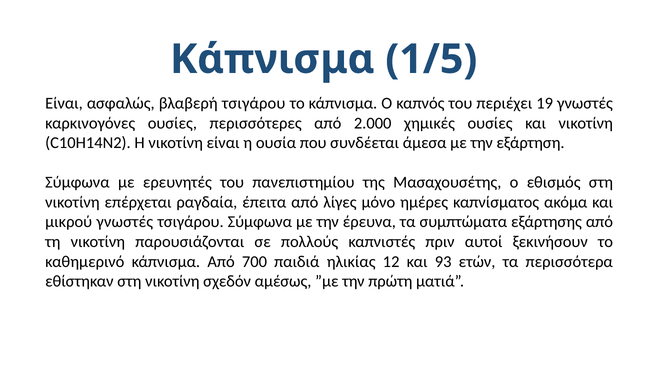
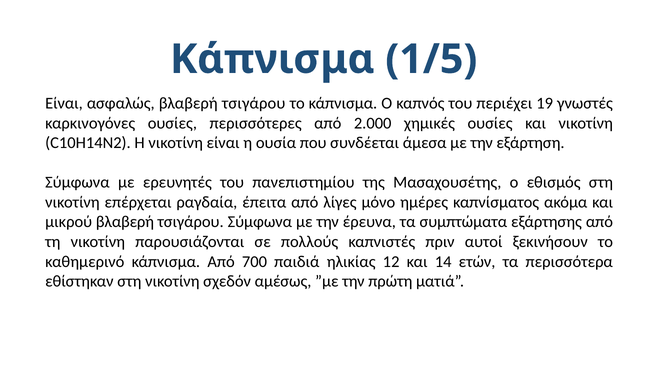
μικρού γνωστές: γνωστές -> βλαβερή (125, 222)
93: 93 -> 14 (443, 261)
